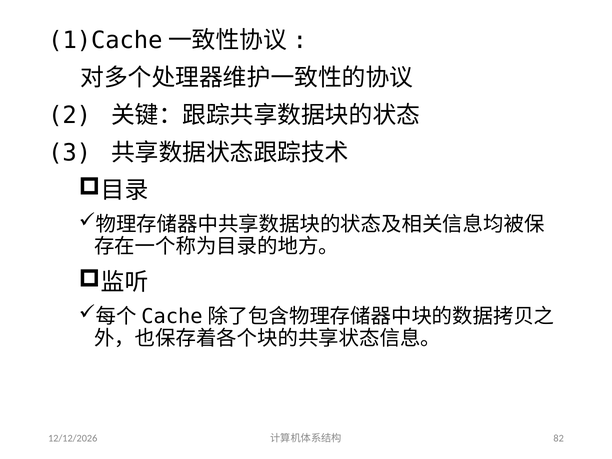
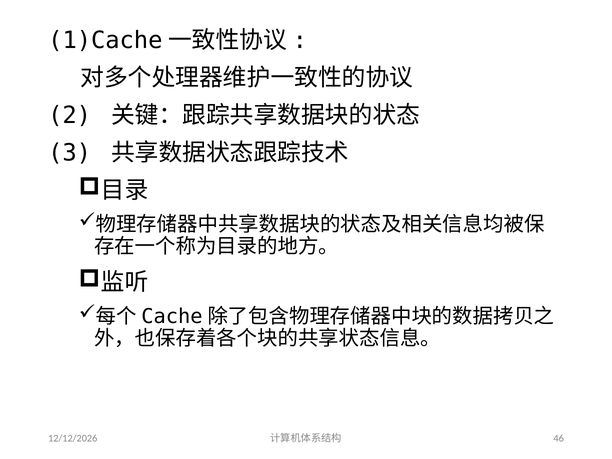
82: 82 -> 46 (559, 438)
